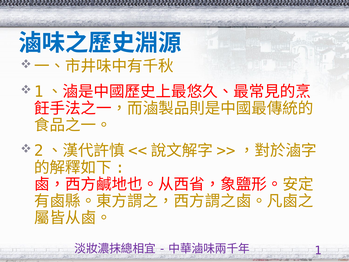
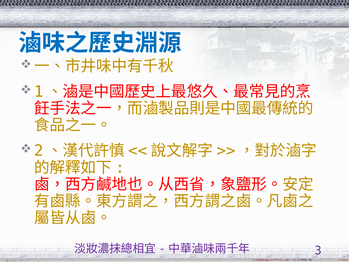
1: 1 -> 3 (318, 250)
